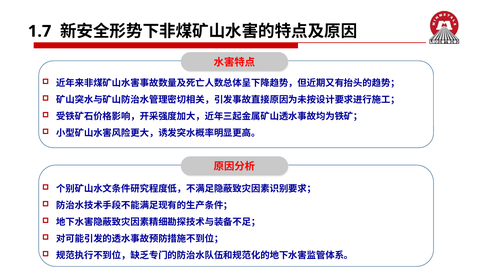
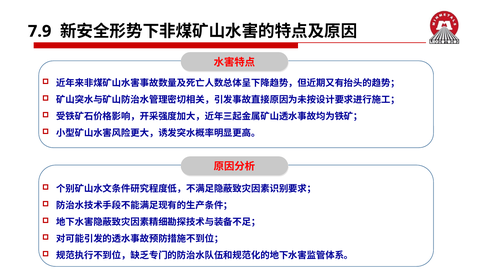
1.7: 1.7 -> 7.9 (40, 31)
